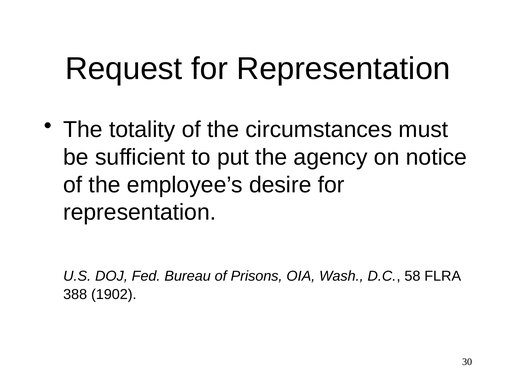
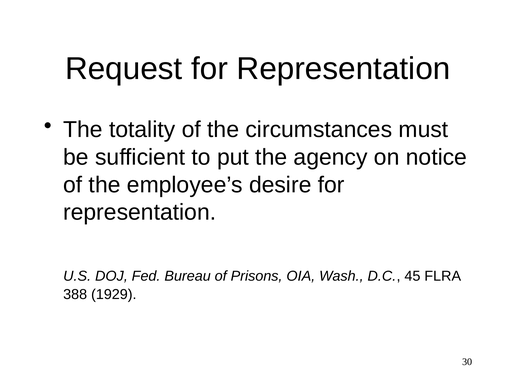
58: 58 -> 45 (412, 276)
1902: 1902 -> 1929 (114, 294)
